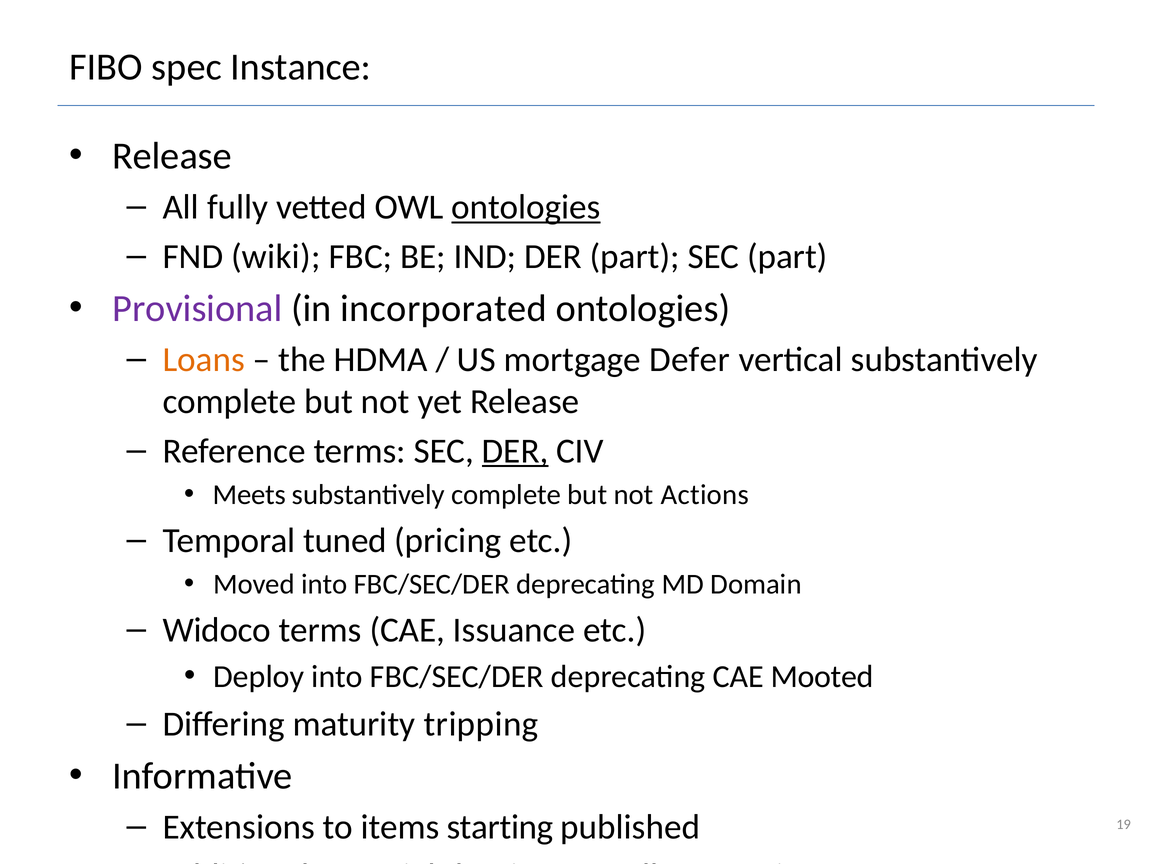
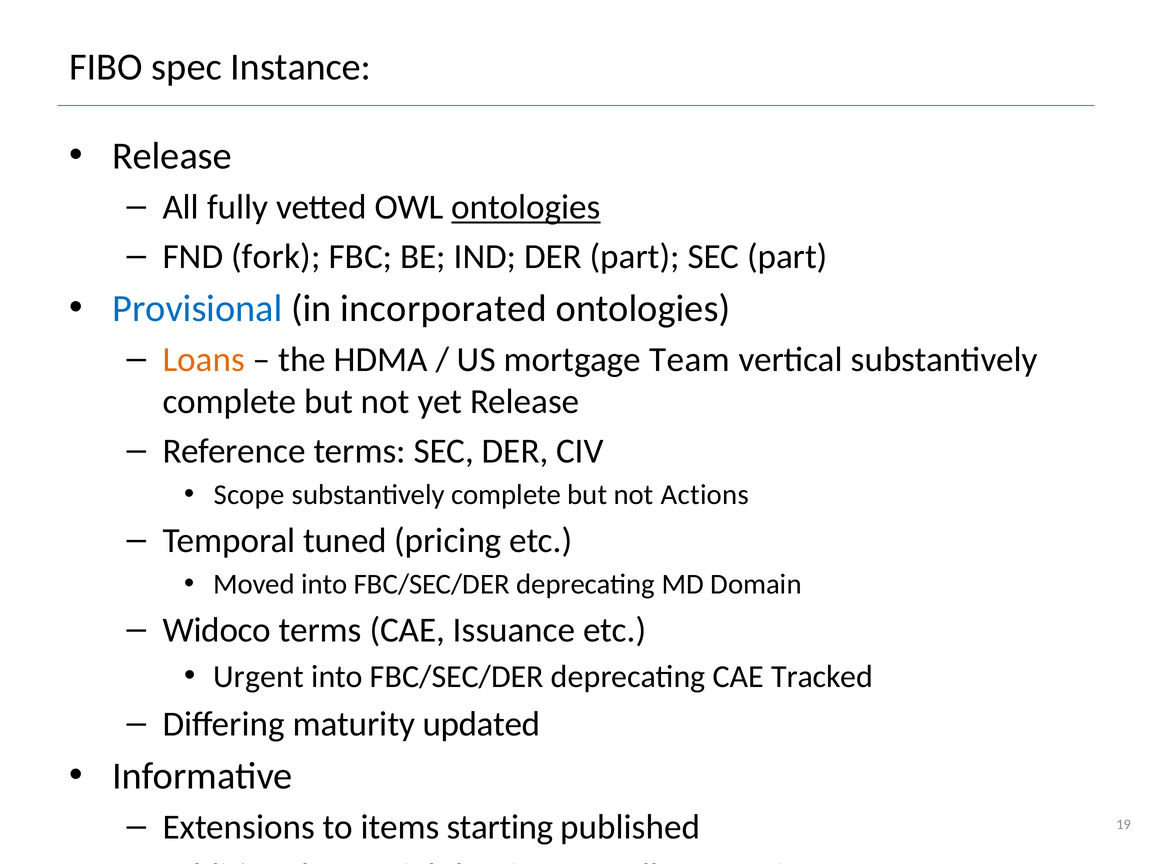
wiki: wiki -> fork (276, 257)
Provisional colour: purple -> blue (197, 309)
Defer: Defer -> Team (690, 360)
DER underline: present -> none (515, 451)
Meets: Meets -> Scope (249, 495)
Deploy: Deploy -> Urgent (259, 677)
Mooted: Mooted -> Tracked (822, 677)
tripping: tripping -> updated (481, 724)
